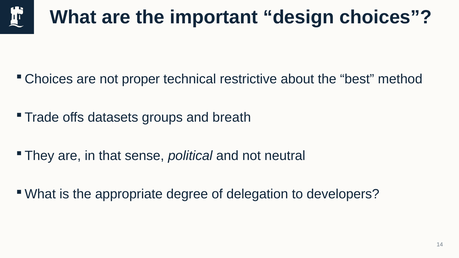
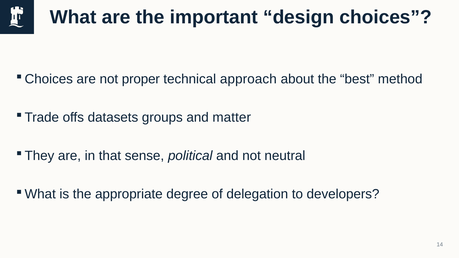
restrictive: restrictive -> approach (248, 79)
breath: breath -> matter (232, 118)
